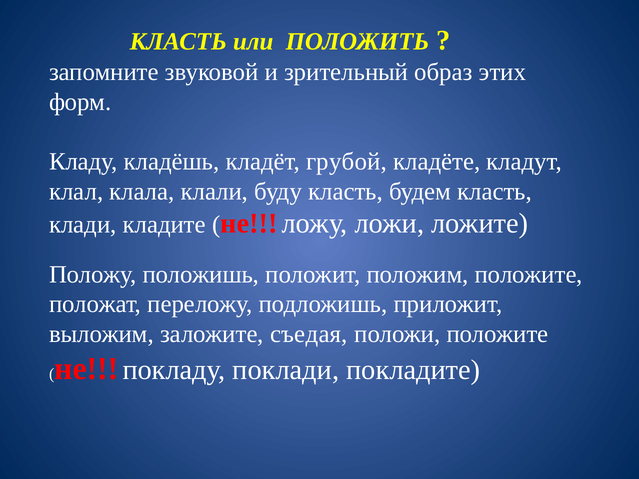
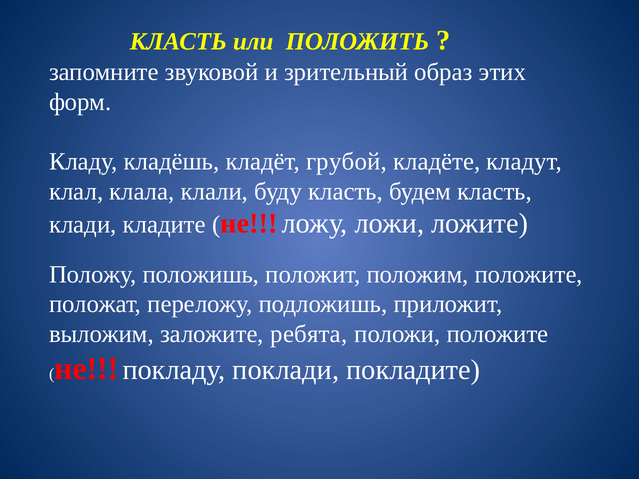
съедая: съедая -> ребята (309, 334)
